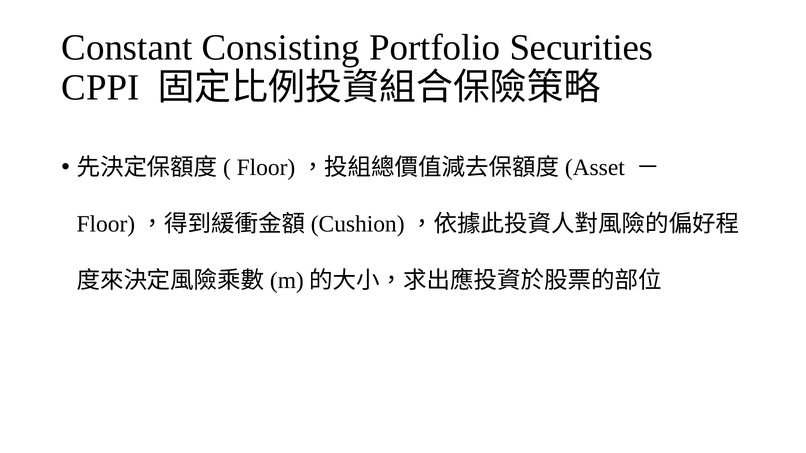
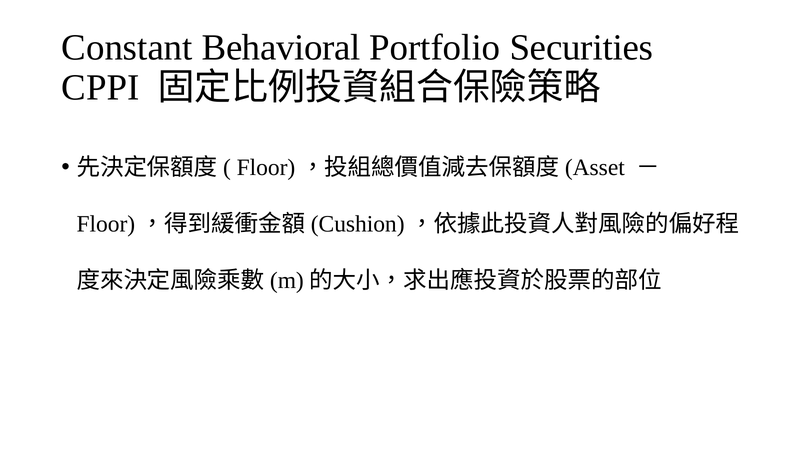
Consisting: Consisting -> Behavioral (281, 48)
